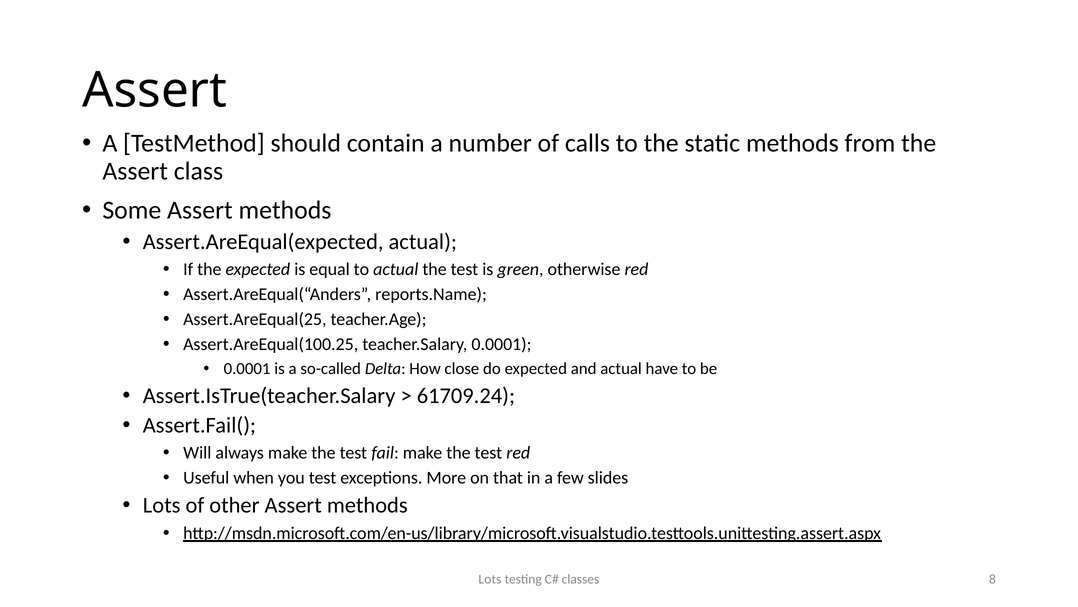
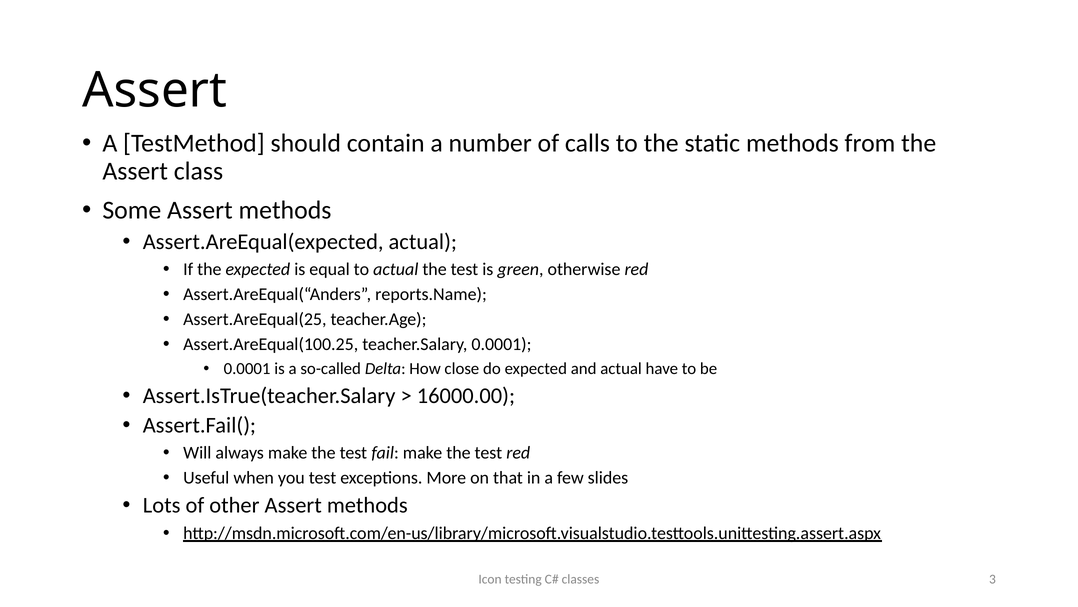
61709.24: 61709.24 -> 16000.00 (466, 395)
Lots: Lots -> Icon (490, 579)
8: 8 -> 3 (992, 579)
